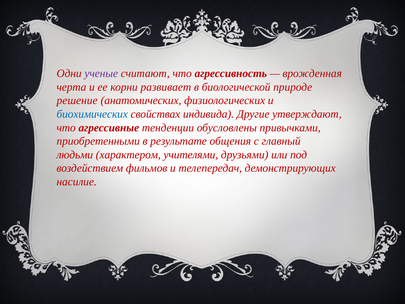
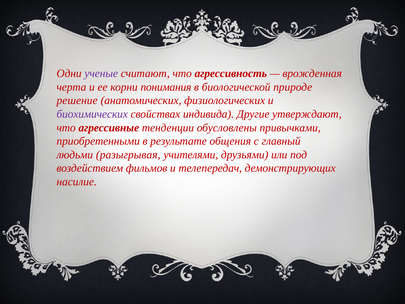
развивает: развивает -> понимания (166, 87)
биохимических colour: blue -> purple (92, 114)
характером: характером -> разыгрывая (128, 155)
